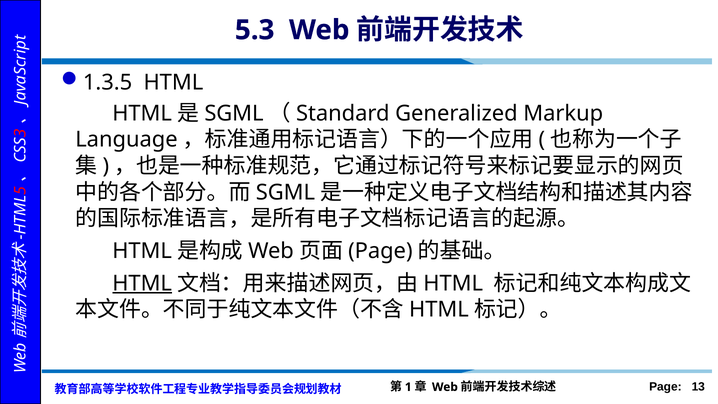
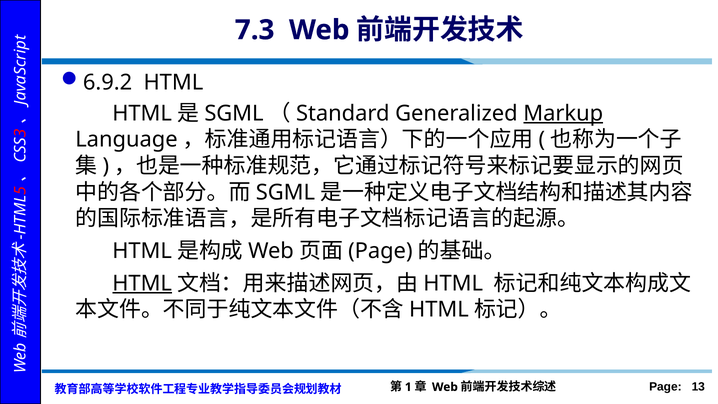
5.3: 5.3 -> 7.3 (255, 30)
1.3.5: 1.3.5 -> 6.9.2 (108, 83)
Markup underline: none -> present (563, 113)
